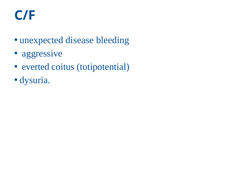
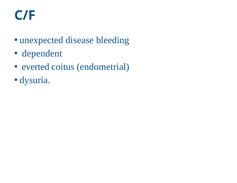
aggressive: aggressive -> dependent (42, 53)
totipotential: totipotential -> endometrial (103, 67)
